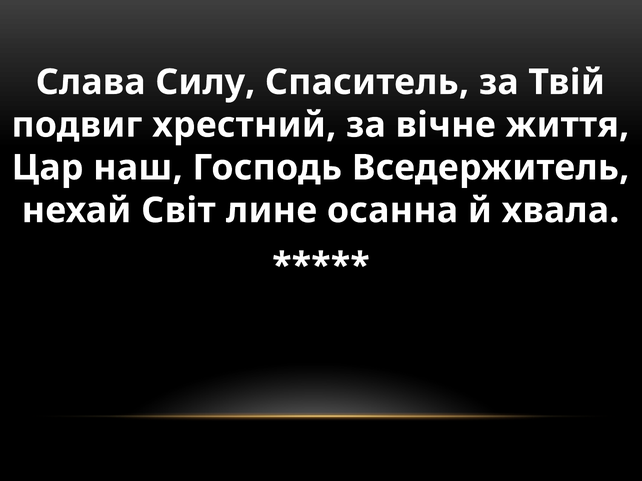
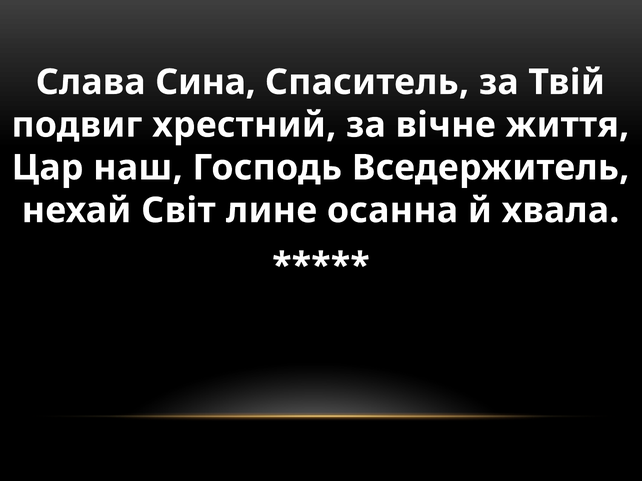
Силу: Силу -> Сина (206, 82)
